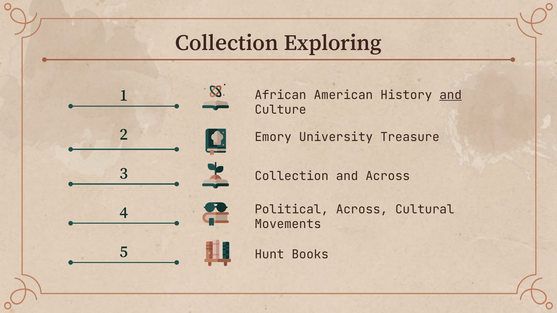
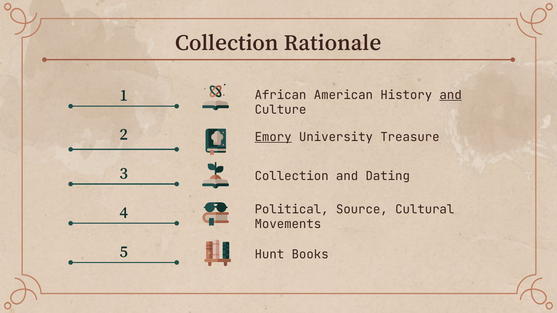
Exploring: Exploring -> Rationale (333, 43)
Emory underline: none -> present (273, 137)
and Across: Across -> Dating (388, 176)
Political Across: Across -> Source (362, 210)
